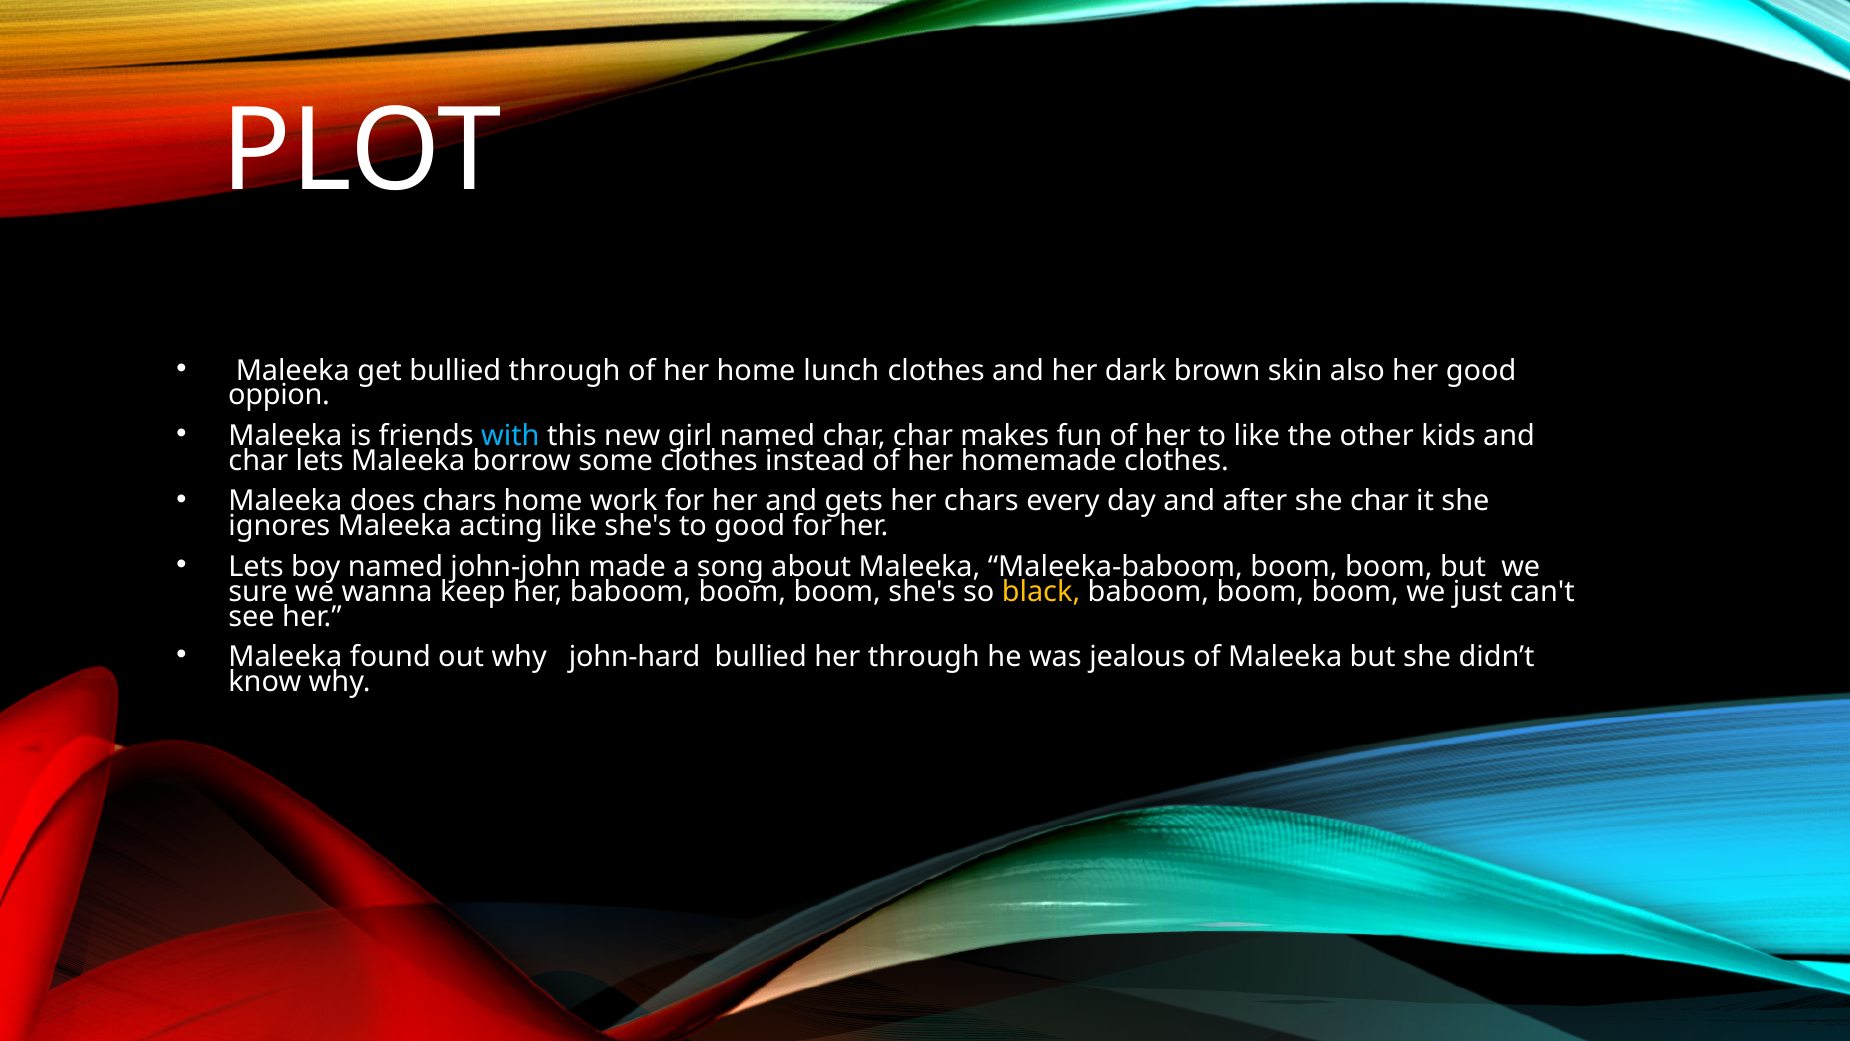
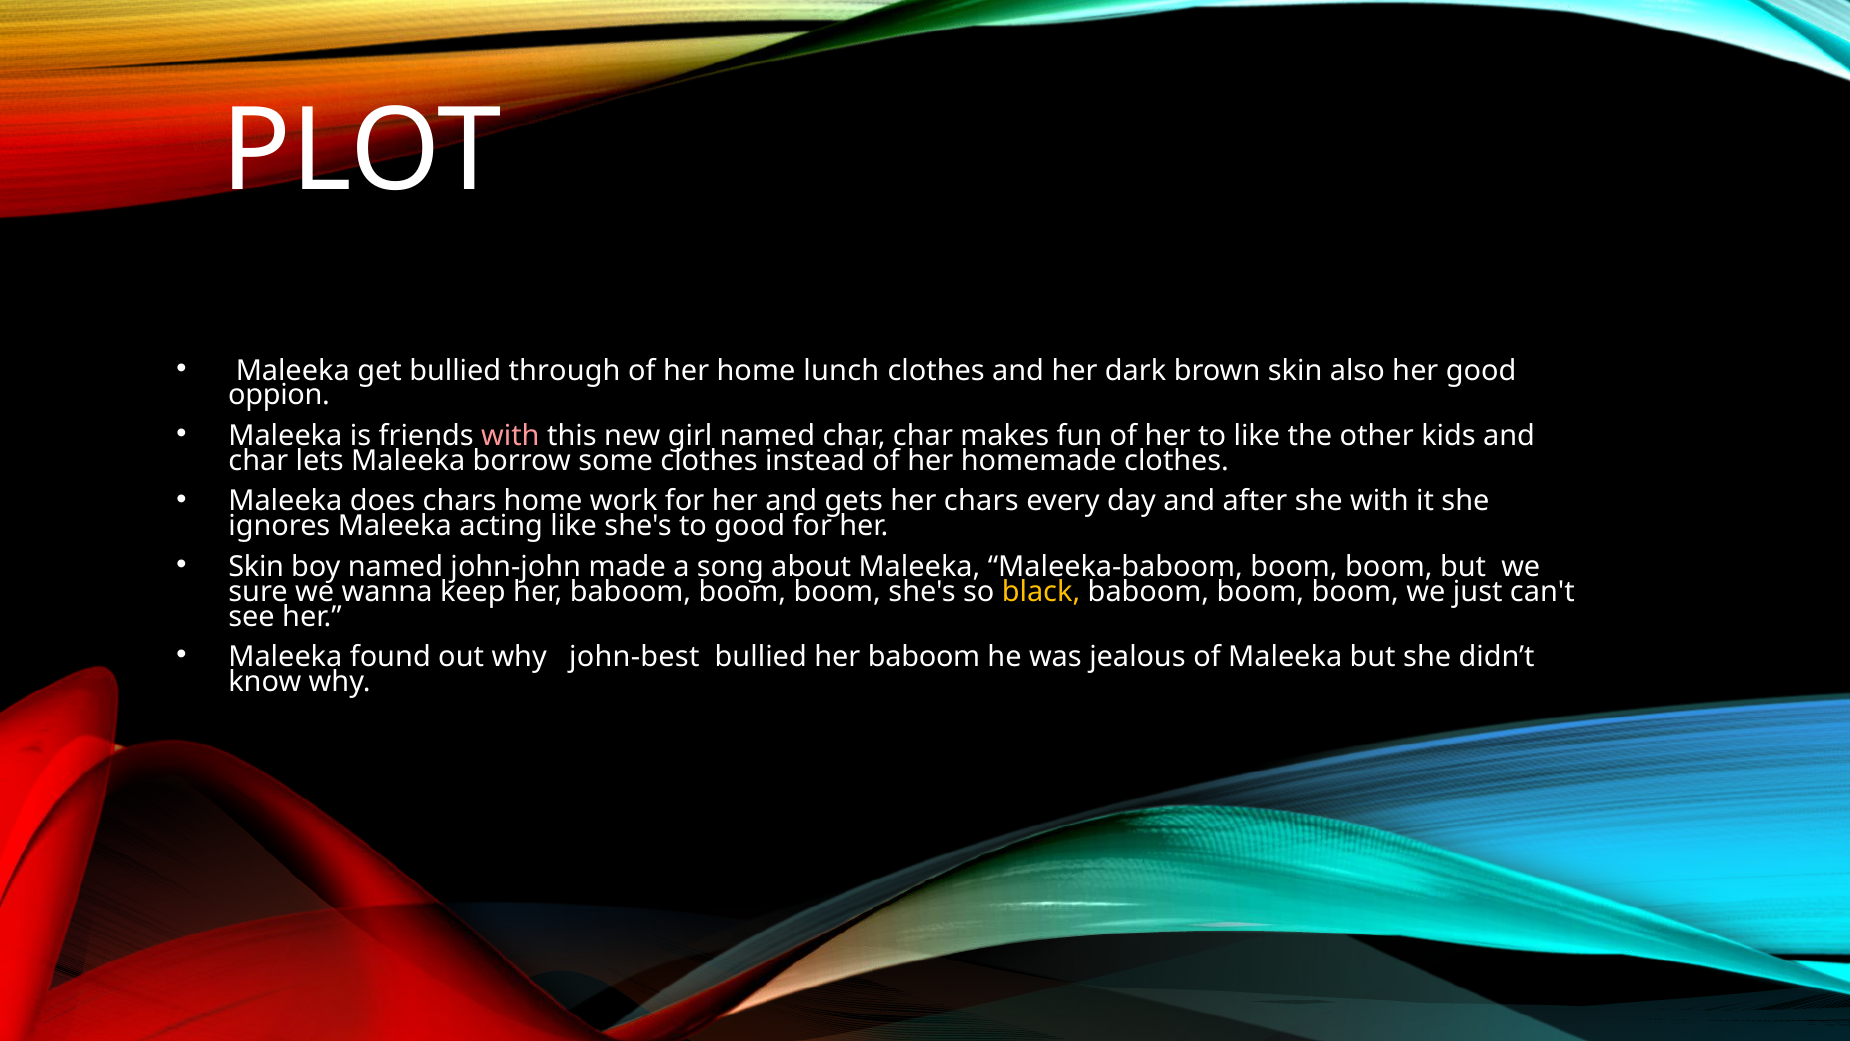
with colour: light blue -> pink (510, 436)
she char: char -> with (1379, 501)
Lets: Lets -> Skin (256, 566)
john-hard: john-hard -> john-best (634, 657)
bullied her through: through -> baboom (924, 657)
